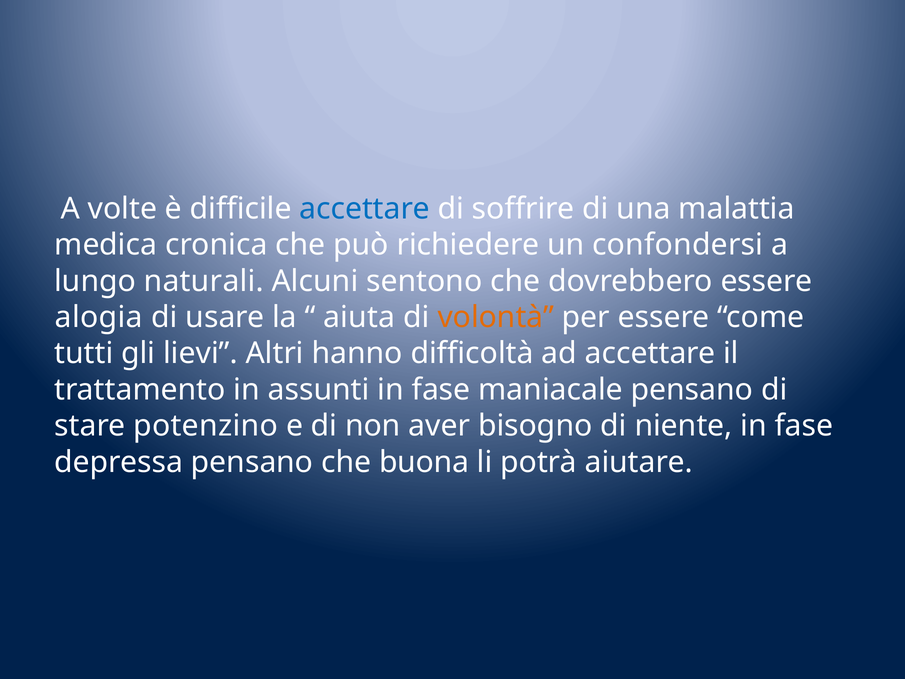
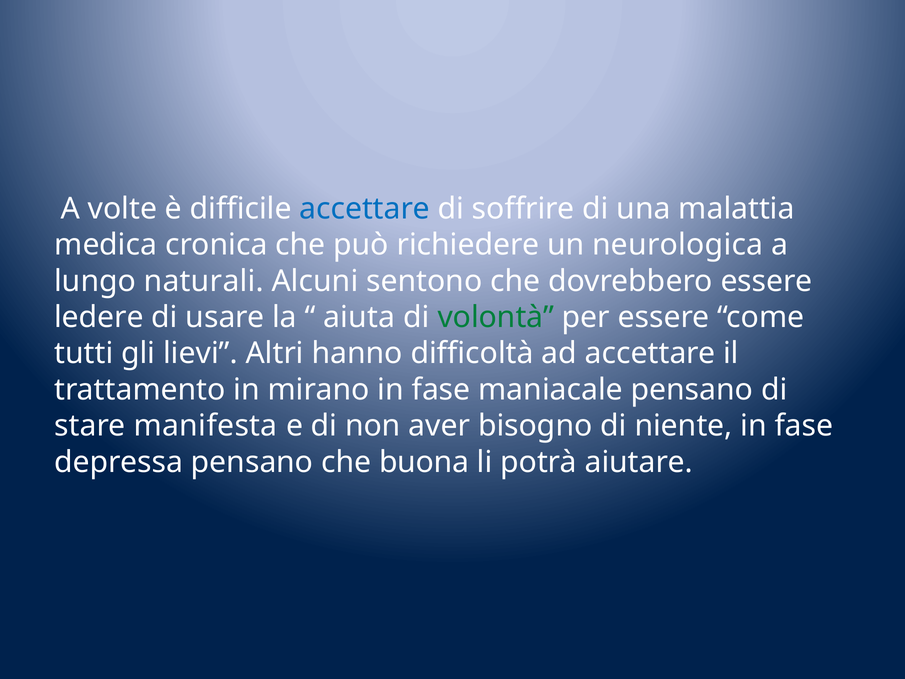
confondersi: confondersi -> neurologica (678, 245)
alogia: alogia -> ledere (99, 317)
volontà colour: orange -> green (496, 317)
assunti: assunti -> mirano (319, 390)
potenzino: potenzino -> manifesta (206, 426)
